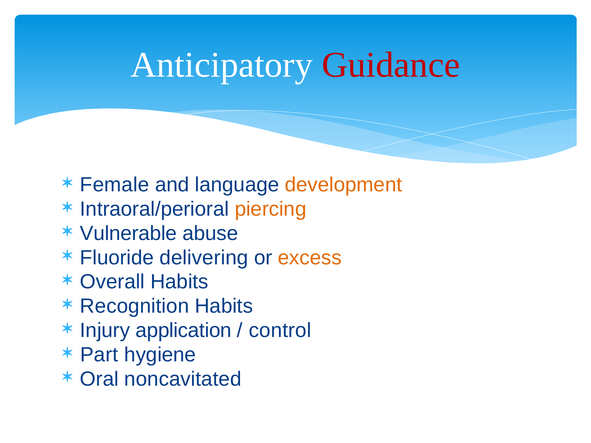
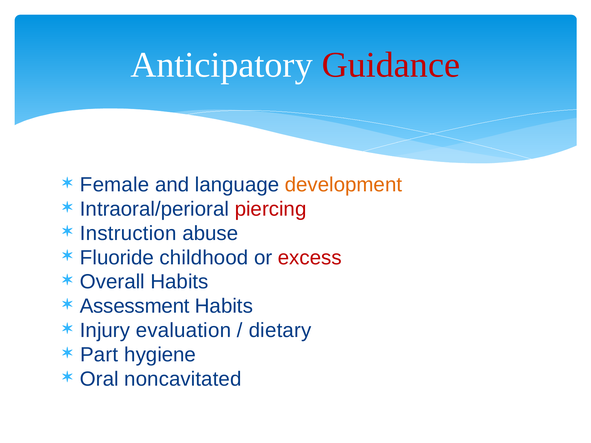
piercing colour: orange -> red (271, 209)
Vulnerable: Vulnerable -> Instruction (128, 233)
delivering: delivering -> childhood (204, 258)
excess colour: orange -> red (310, 258)
Recognition: Recognition -> Assessment (135, 306)
application: application -> evaluation (183, 331)
control: control -> dietary (280, 331)
